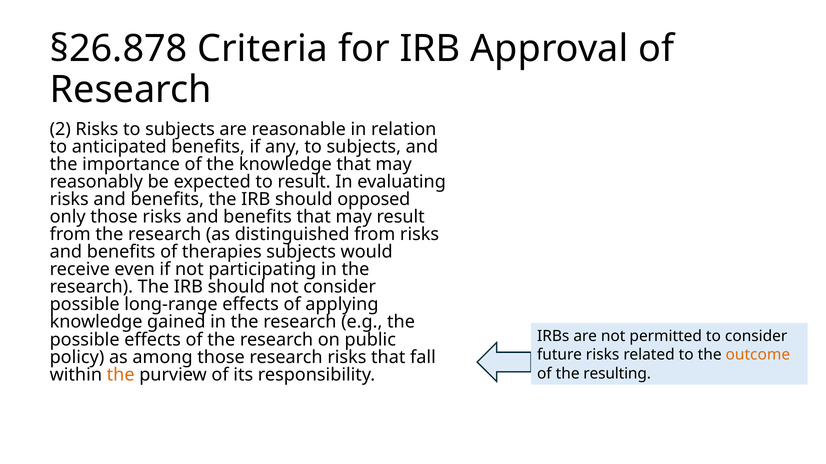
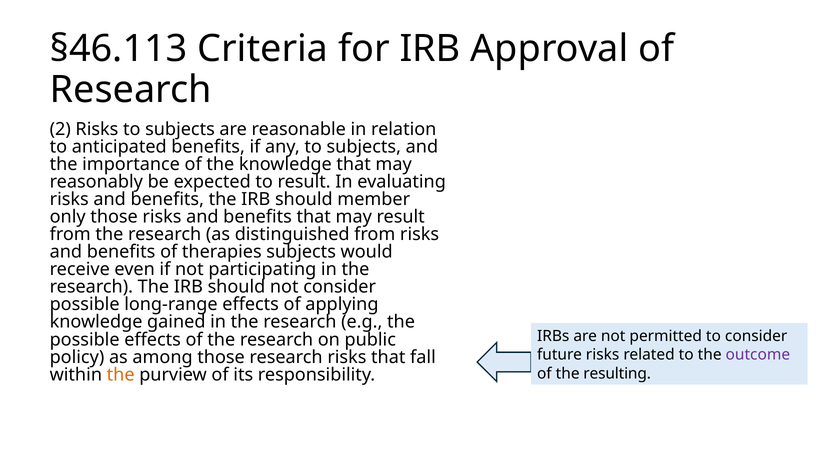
§26.878: §26.878 -> §46.113 (119, 49)
opposed: opposed -> member (374, 200)
outcome colour: orange -> purple (758, 355)
